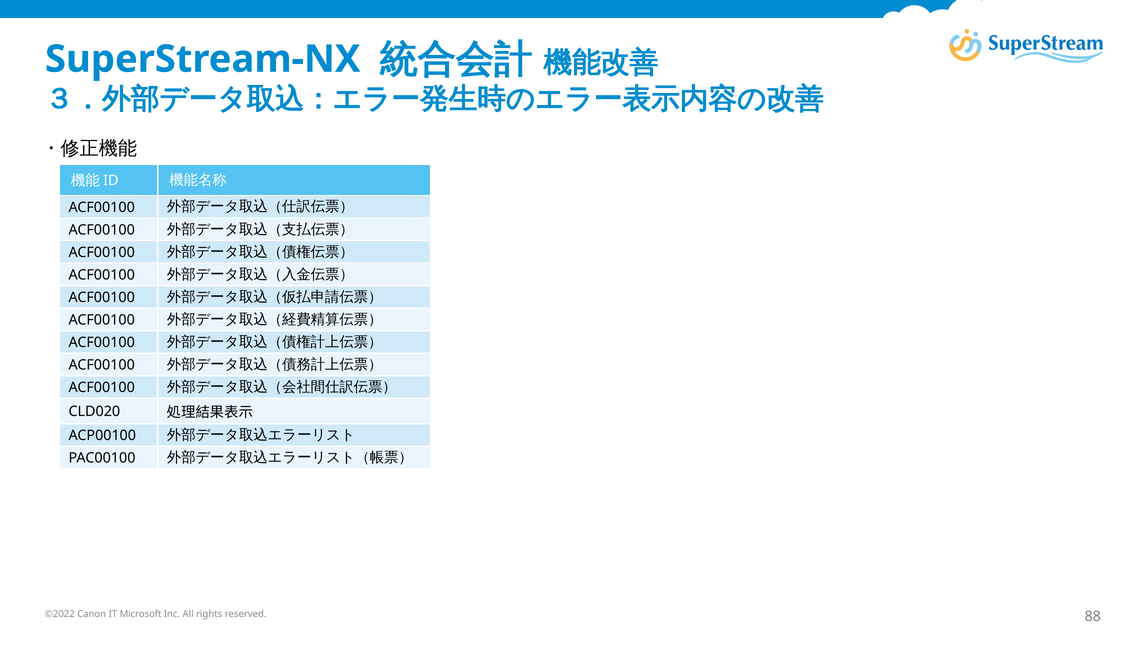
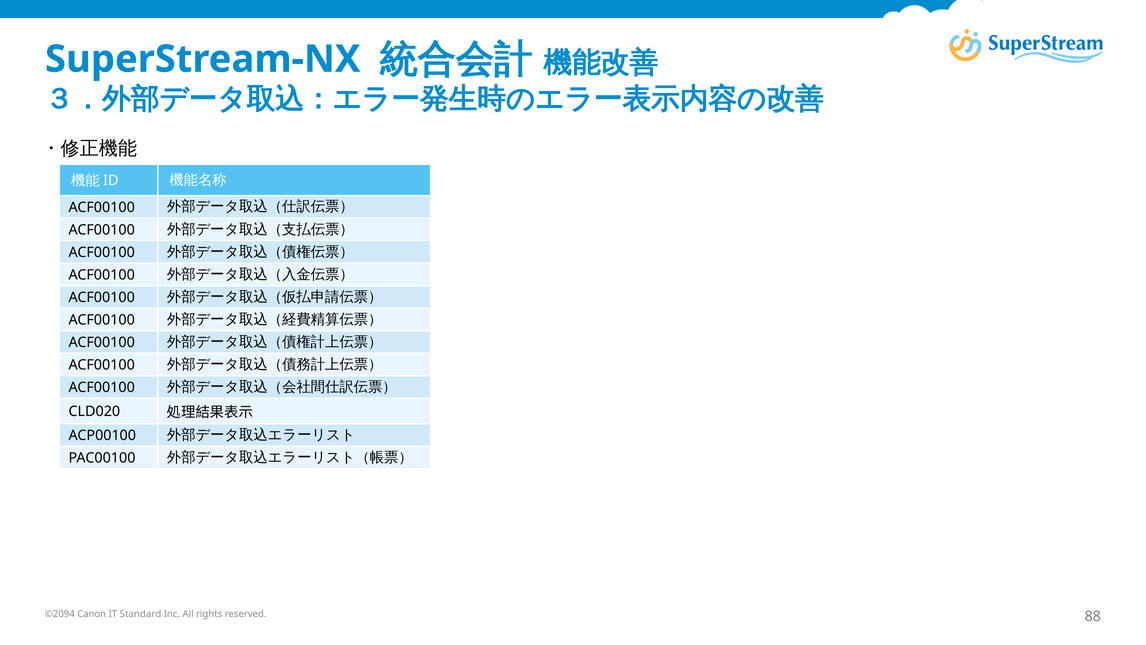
©2022: ©2022 -> ©2094 (60, 614)
Microsoft: Microsoft -> Standard (140, 614)
